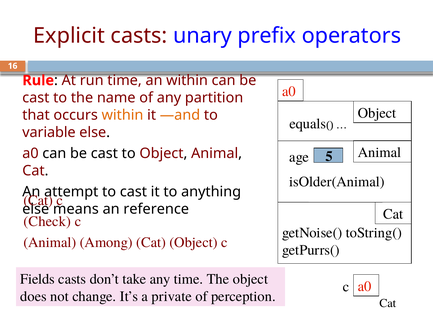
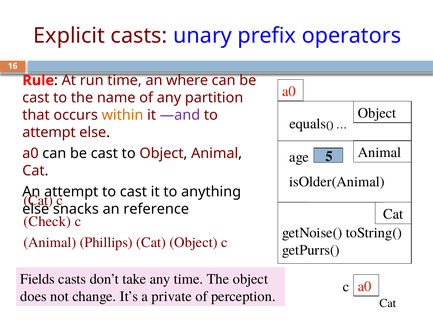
an within: within -> where (187, 80)
—and colour: orange -> purple (180, 115)
variable: variable -> attempt (49, 132)
means: means -> snacks (76, 209)
Among: Among -> Phillips (106, 242)
